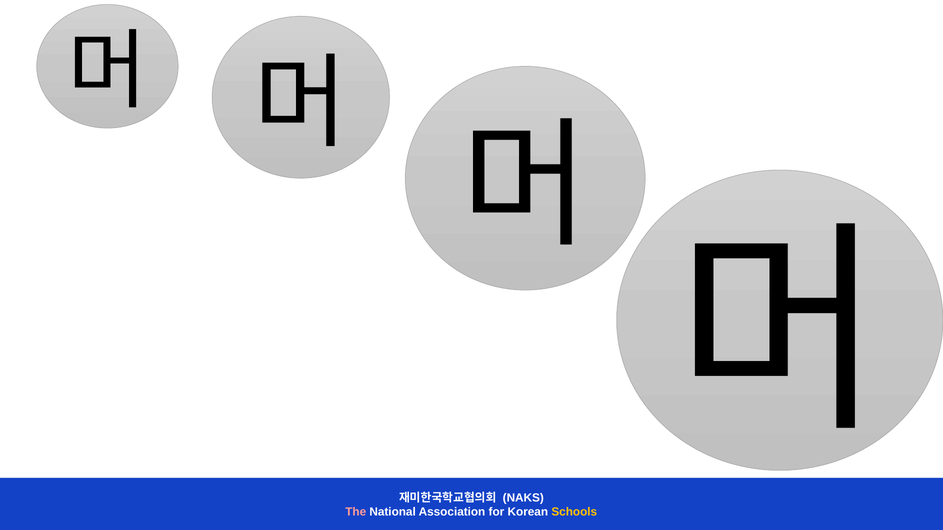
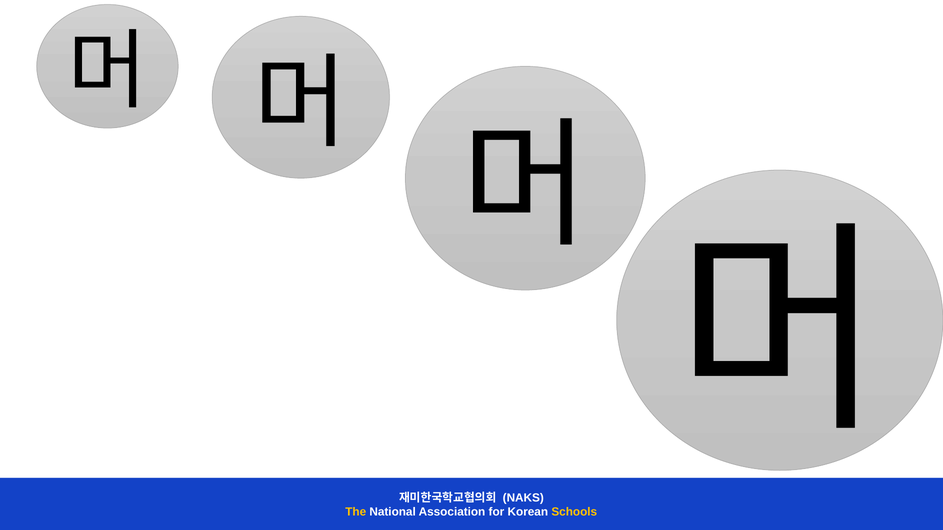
The colour: pink -> yellow (356, 512)
